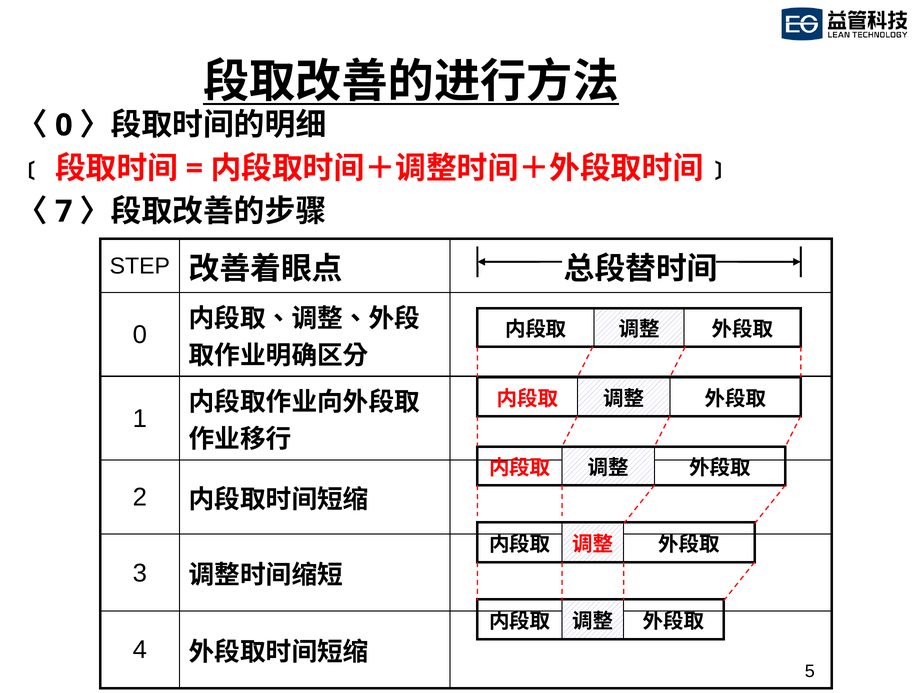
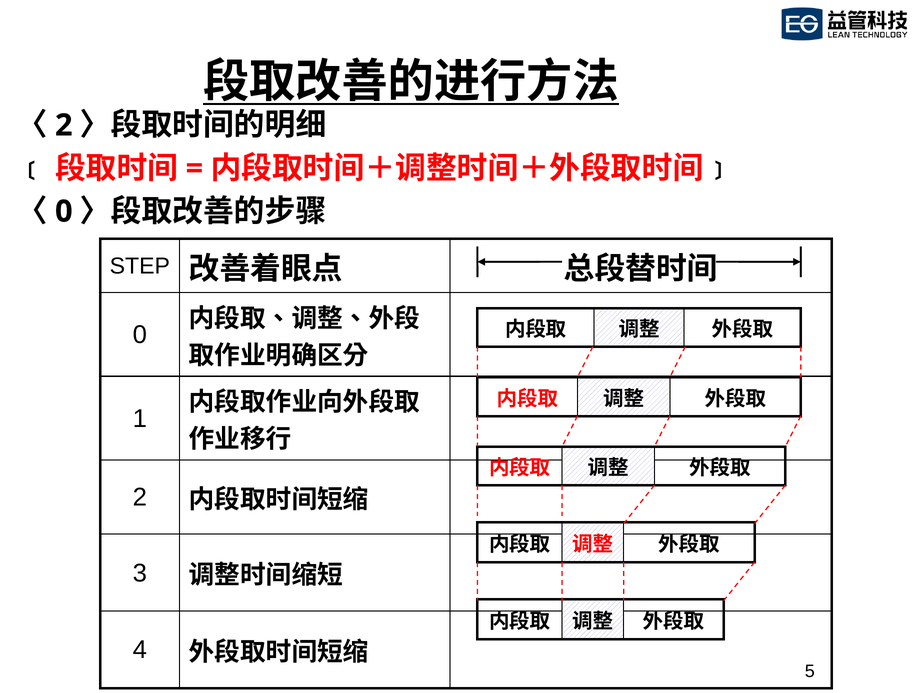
0: 0 -> 2 (64, 125)
7: 7 -> 0 (64, 211)
